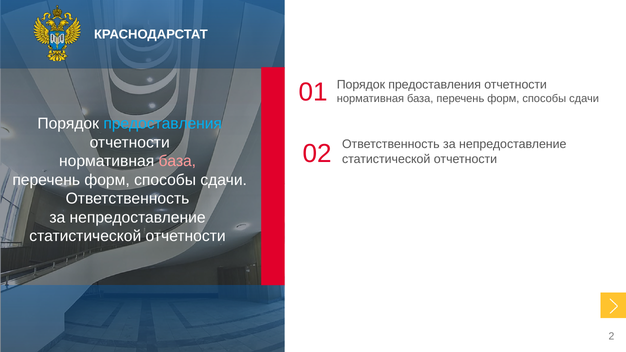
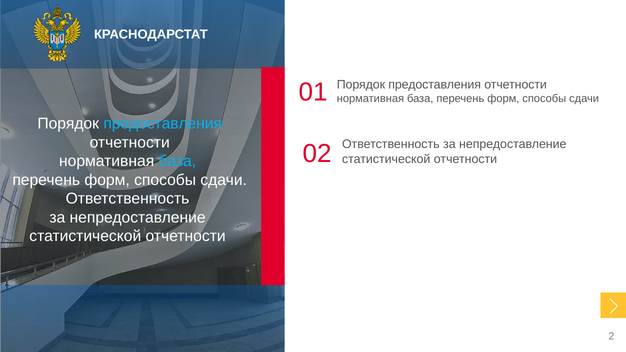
база colour: pink -> light blue (177, 161)
